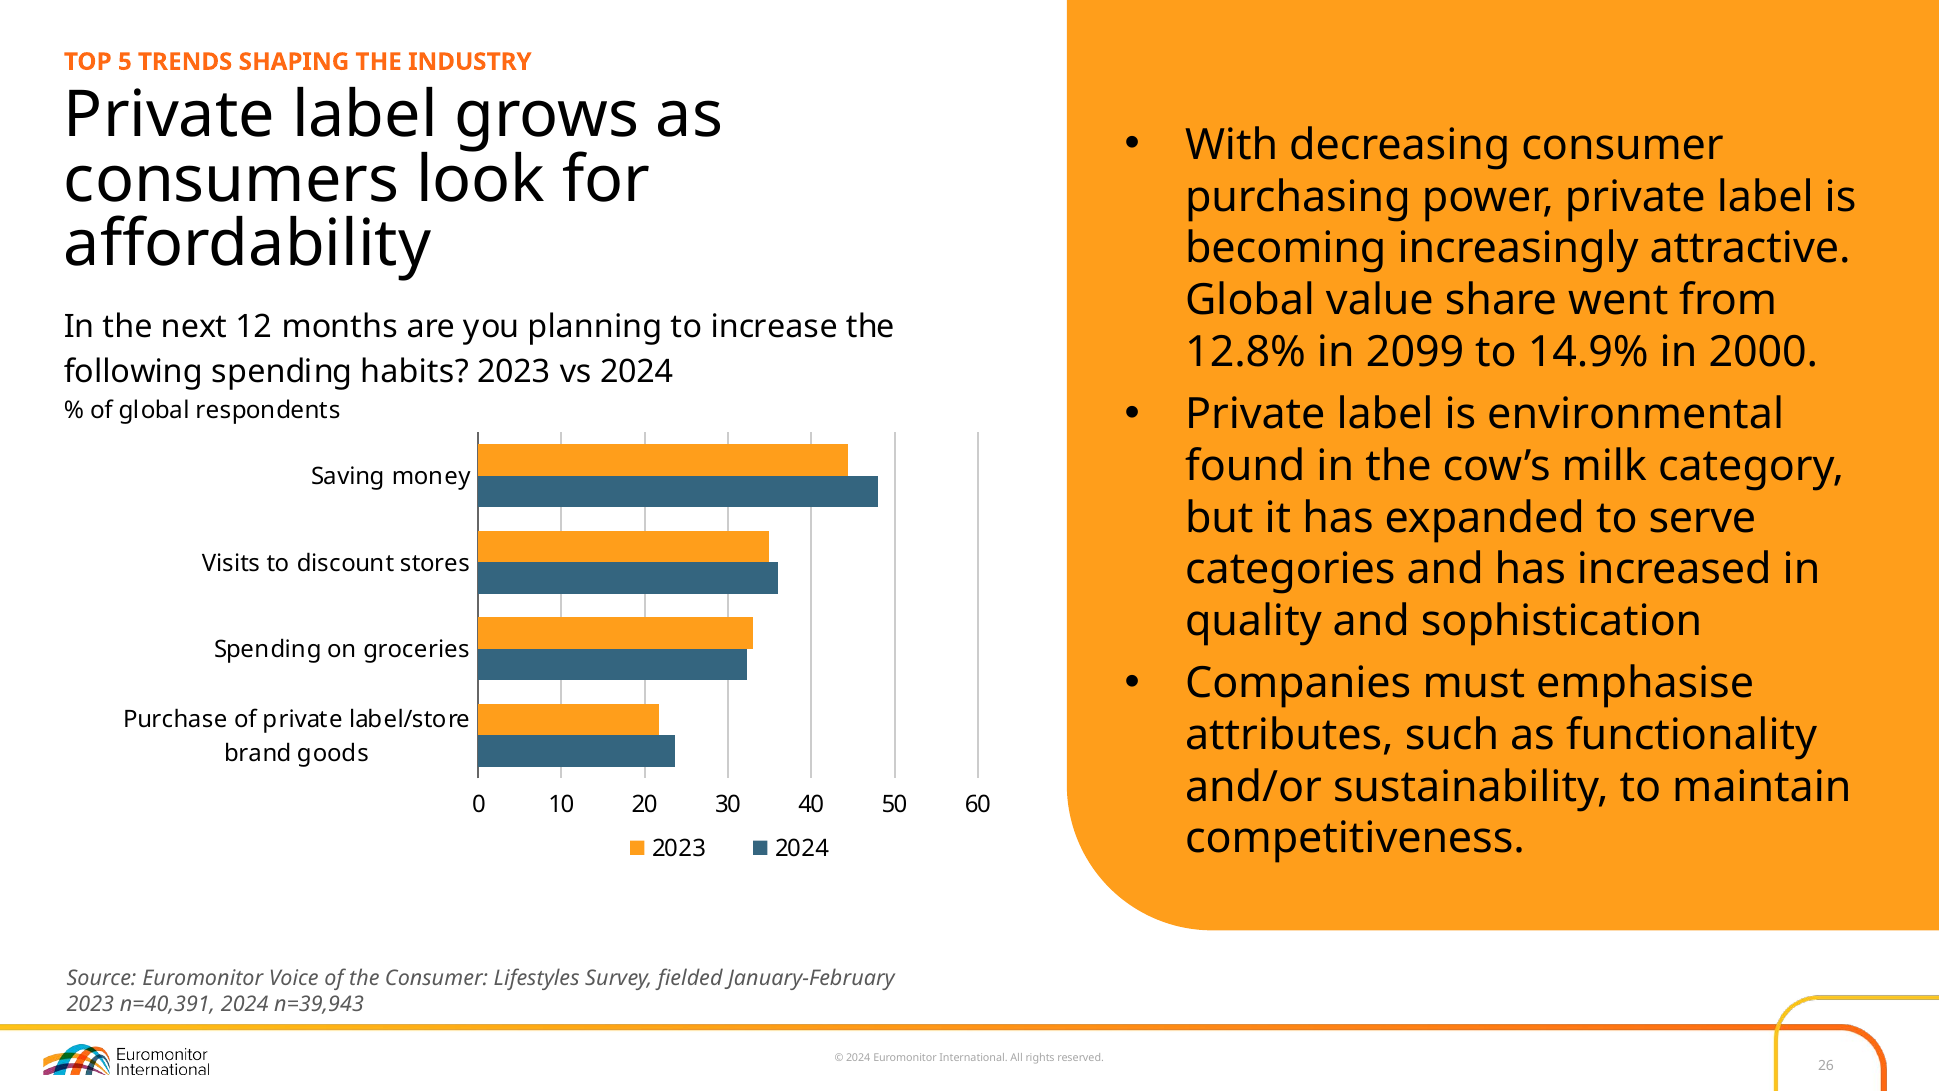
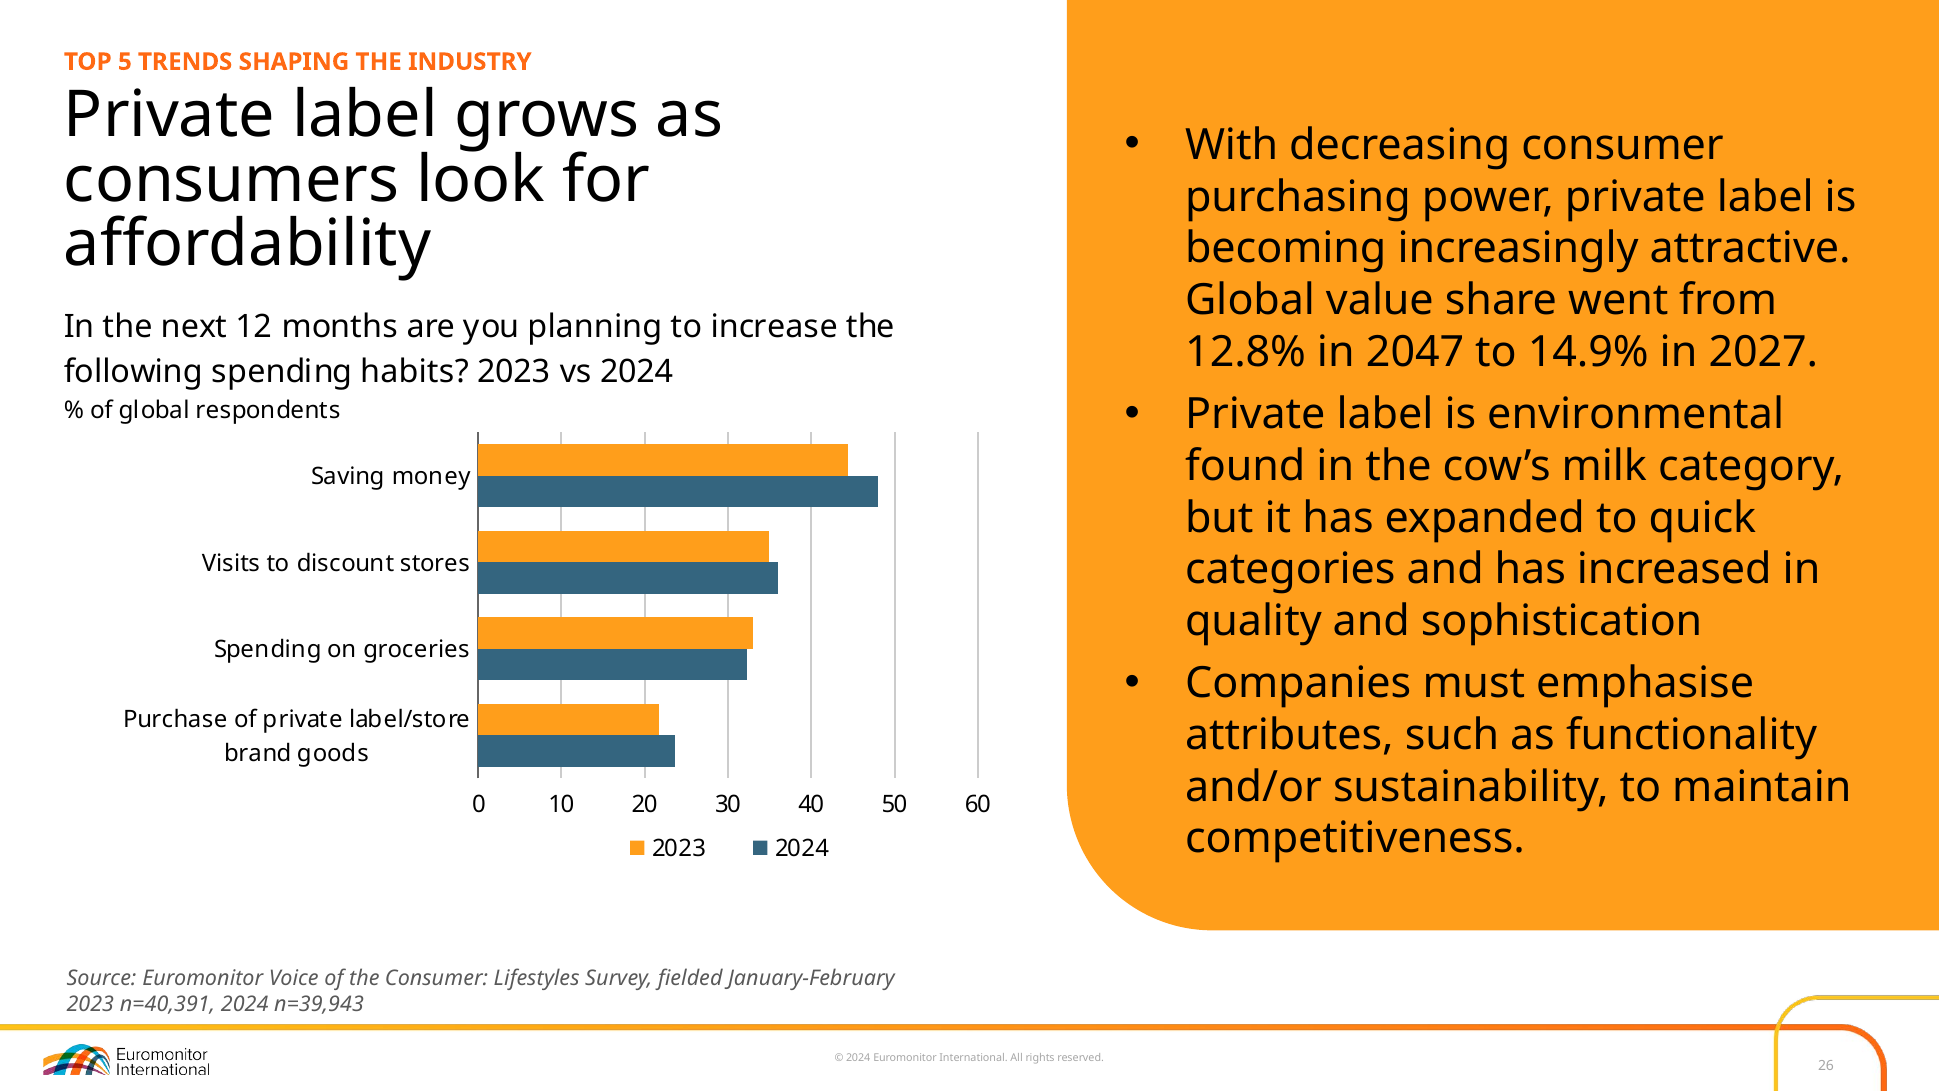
2099: 2099 -> 2047 (1415, 352)
2000: 2000 -> 2027 (1763, 352)
serve: serve -> quick (1702, 518)
